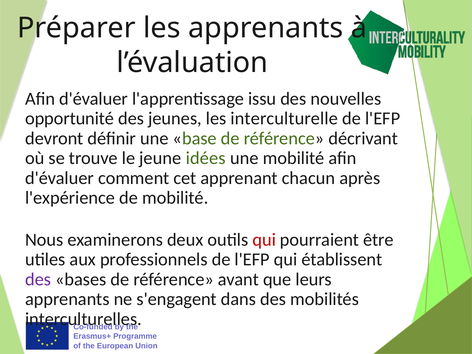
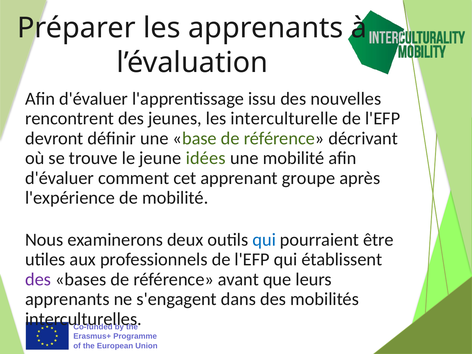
opportunité: opportunité -> rencontrent (70, 119)
chacun: chacun -> groupe (309, 178)
qui colour: red -> blue (264, 240)
